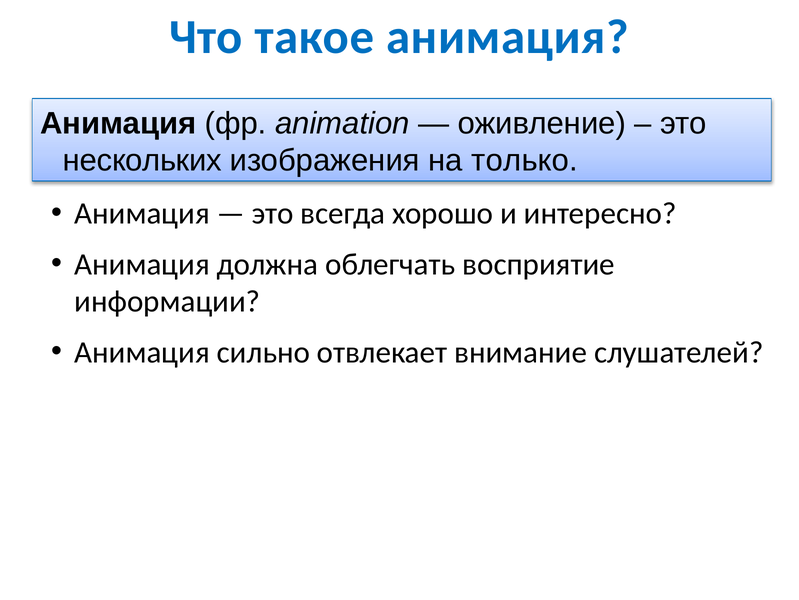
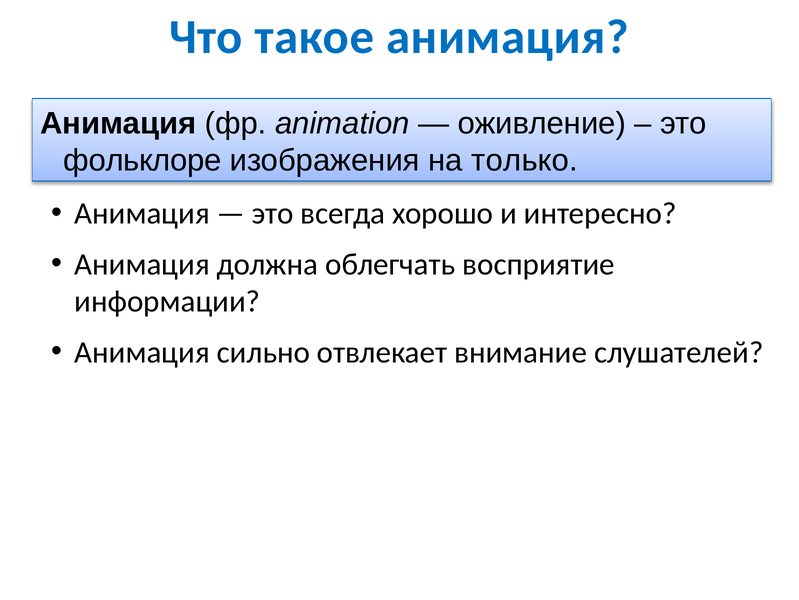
нескольких: нескольких -> фольклоре (142, 161)
